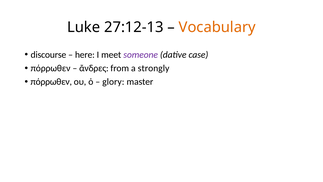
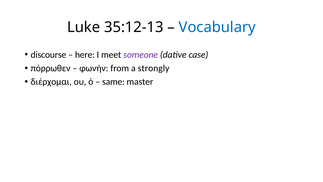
27:12-13: 27:12-13 -> 35:12-13 (134, 27)
Vocabulary colour: orange -> blue (217, 27)
ἄνδρες: ἄνδρες -> φωνὴν (94, 68)
πόρρωθεν: πόρρωθεν -> διέρχομαι (51, 82)
glory: glory -> same (113, 82)
